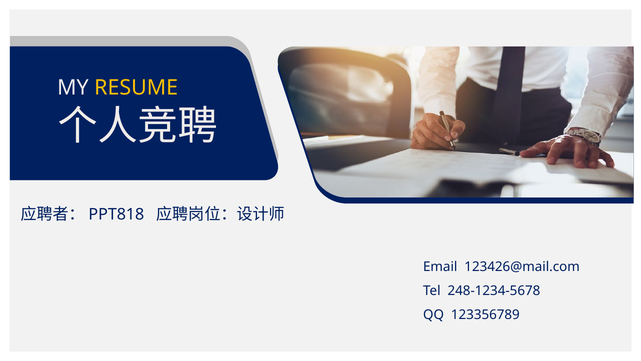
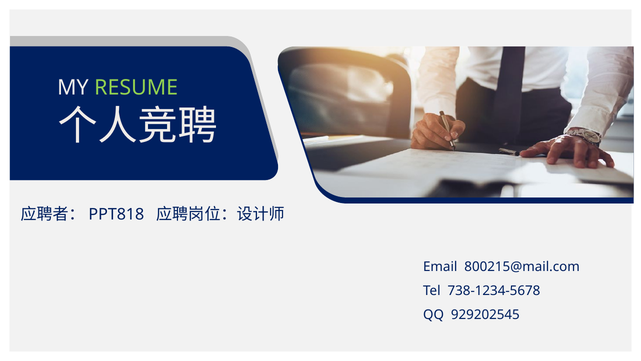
RESUME colour: yellow -> light green (136, 87)
123426@mail.com: 123426@mail.com -> 800215@mail.com (522, 266)
248-1234-5678: 248-1234-5678 -> 738-1234-5678 (494, 290)
123356789: 123356789 -> 929202545 (485, 314)
